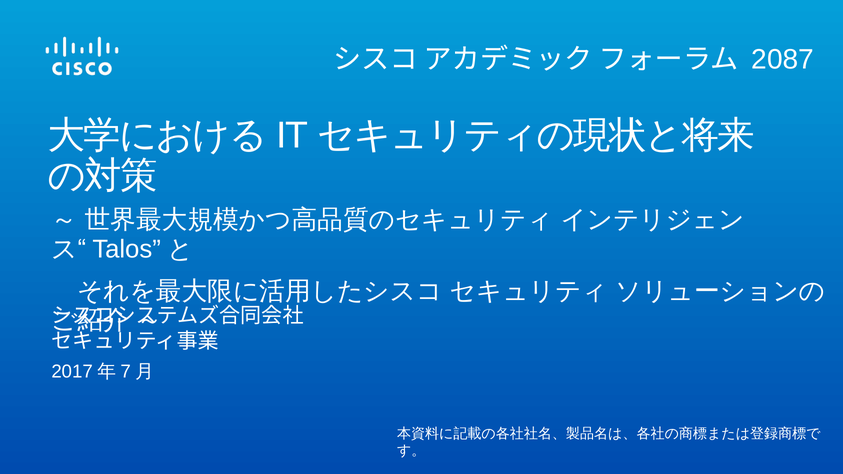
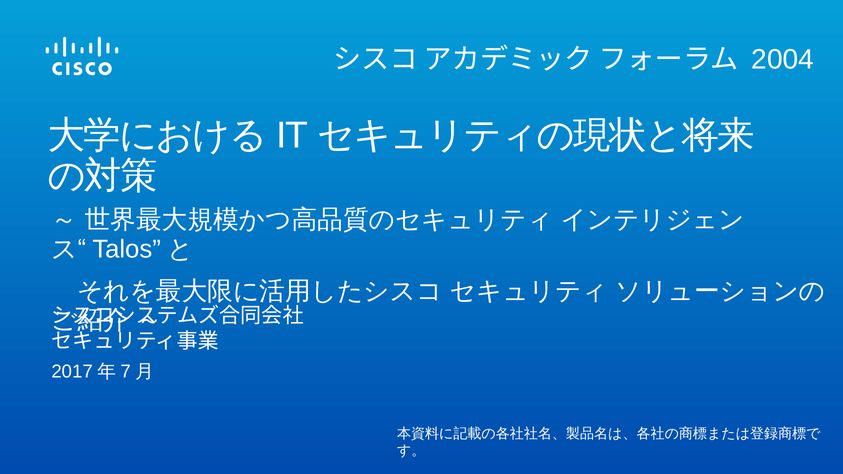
2087: 2087 -> 2004 (783, 60)
